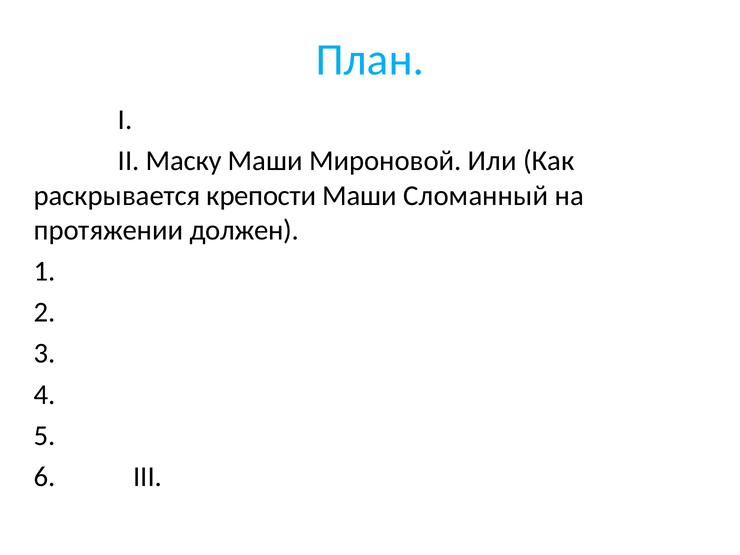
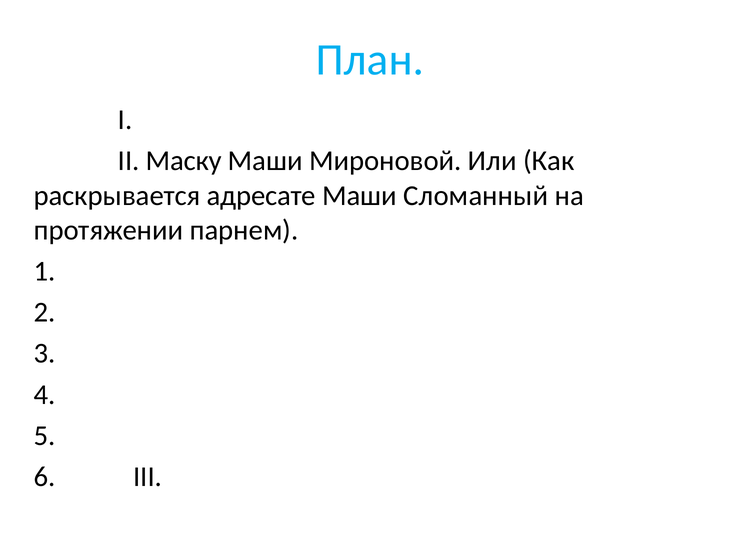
крепости: крепости -> адресате (261, 196)
должен: должен -> парнем (244, 230)
